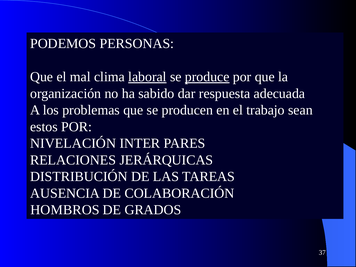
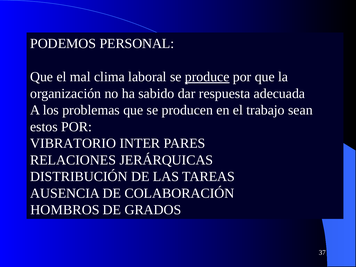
PERSONAS: PERSONAS -> PERSONAL (137, 44)
laboral underline: present -> none (147, 77)
NIVELACIÓN: NIVELACIÓN -> VIBRATORIO (73, 143)
